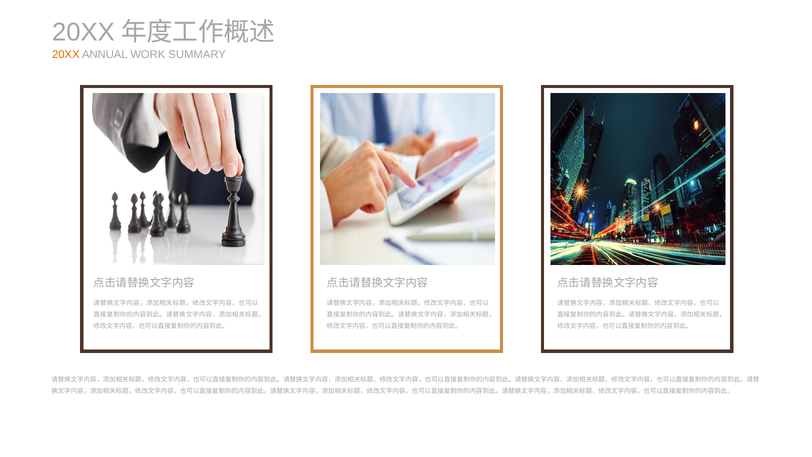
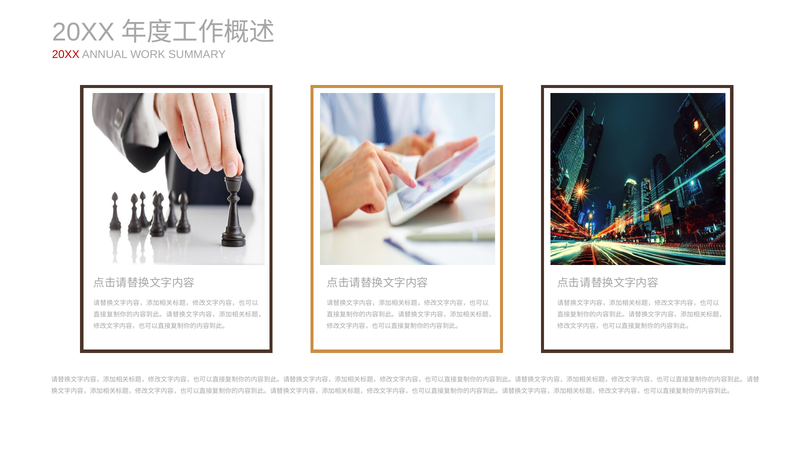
20XX colour: orange -> red (66, 54)
